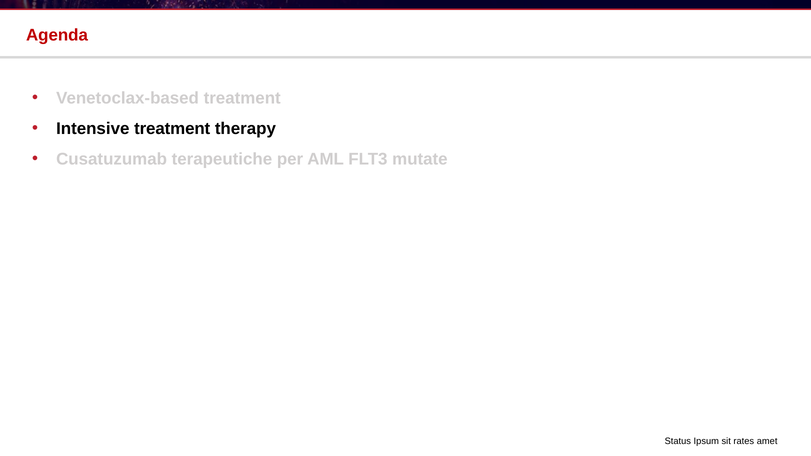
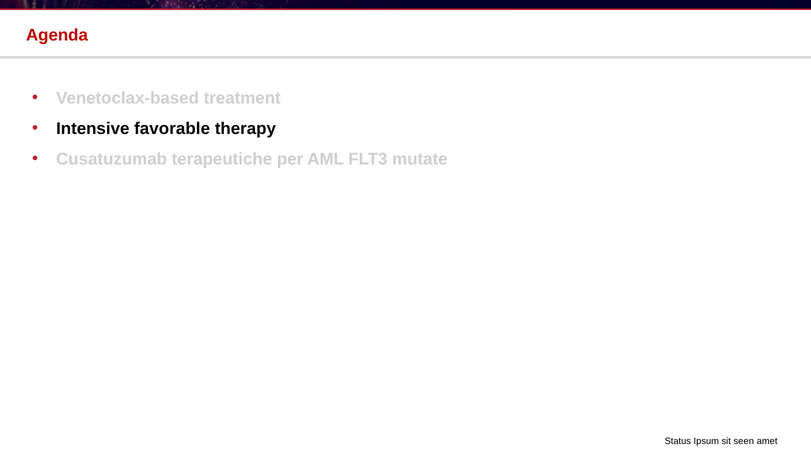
Intensive treatment: treatment -> favorable (172, 129)
rates: rates -> seen (744, 441)
